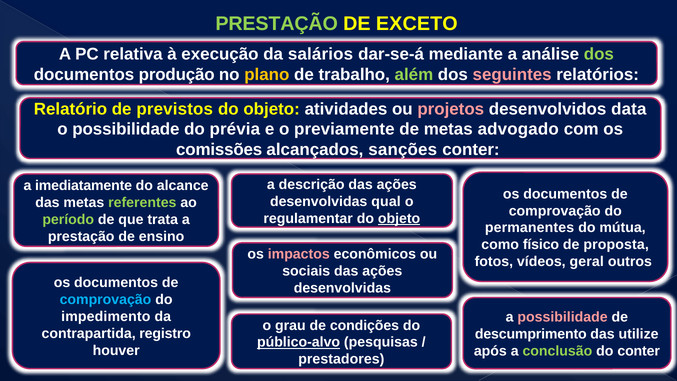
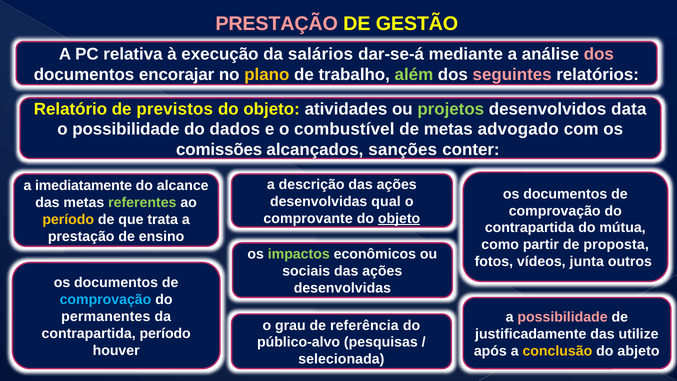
PRESTAÇÃO colour: light green -> pink (277, 24)
EXCETO: EXCETO -> GESTÃO (417, 24)
dos colour: light green -> pink (599, 54)
produção: produção -> encorajar (177, 74)
projetos colour: pink -> light green (451, 109)
prévia: prévia -> dados (235, 129)
previamente: previamente -> combustível (344, 129)
regulamentar: regulamentar -> comprovante (308, 218)
período colour: light green -> yellow (68, 219)
permanentes: permanentes -> contrapartida (530, 228)
físico: físico -> partir (541, 245)
impactos colour: pink -> light green (299, 254)
geral: geral -> junta (587, 262)
impedimento: impedimento -> permanentes (106, 316)
condições: condições -> referência (364, 325)
contrapartida registro: registro -> período (165, 333)
descumprimento: descumprimento -> justificadamente (531, 334)
público-alvo underline: present -> none (299, 342)
conclusão colour: light green -> yellow (557, 351)
do conter: conter -> abjeto (639, 351)
prestadores: prestadores -> selecionada (341, 359)
